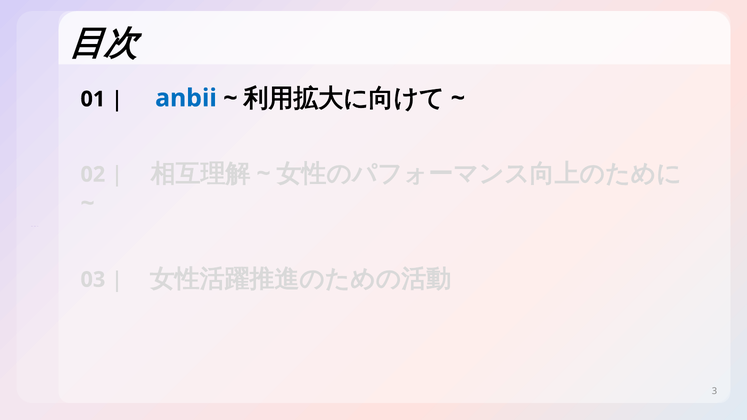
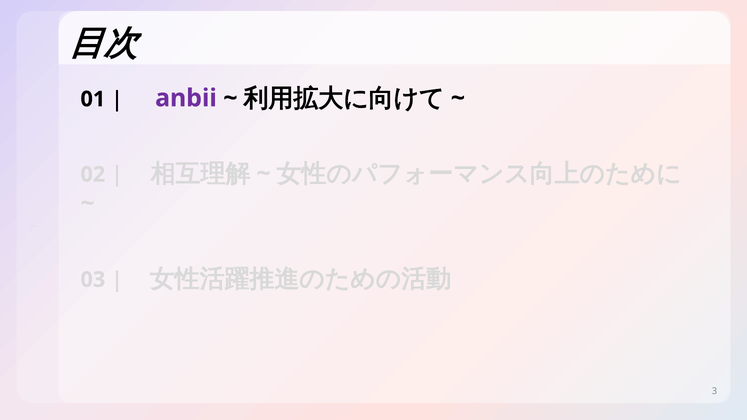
anbii colour: blue -> purple (186, 98)
